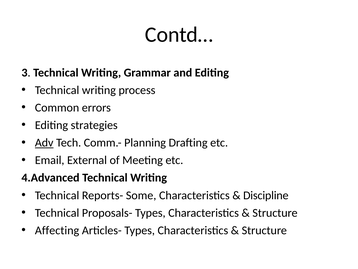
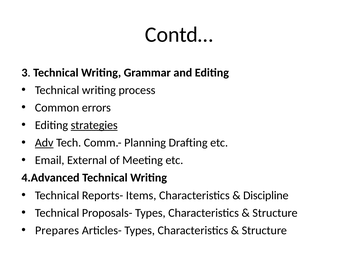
strategies underline: none -> present (94, 125)
Some: Some -> Items (141, 195)
Affecting: Affecting -> Prepares (57, 230)
